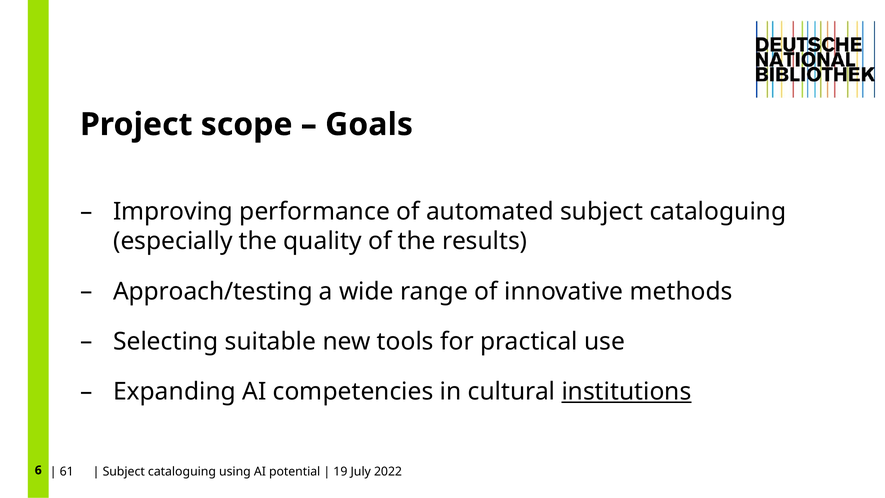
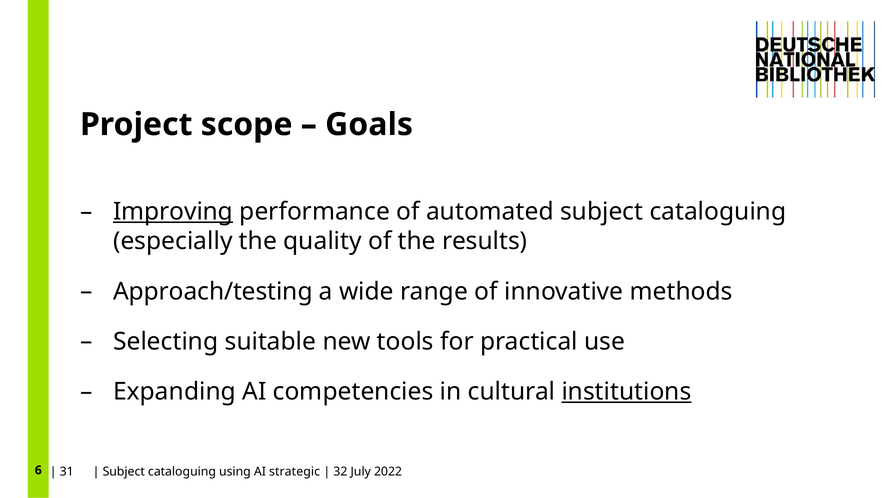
Improving underline: none -> present (173, 212)
61: 61 -> 31 (67, 472)
potential: potential -> strategic (295, 472)
19: 19 -> 32 (340, 472)
